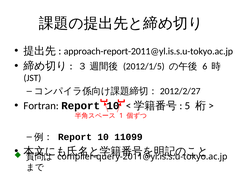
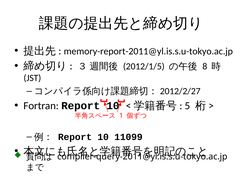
approach-report-2011@yl.is.s.u-tokyo.ac.jp: approach-report-2011@yl.is.s.u-tokyo.ac.jp -> memory-report-2011@yl.is.s.u-tokyo.ac.jp (148, 51)
6: 6 -> 8 (205, 66)
